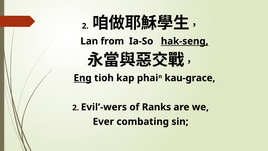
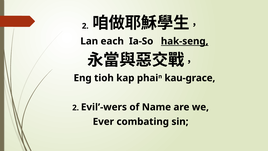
from: from -> each (112, 41)
Eng underline: present -> none (83, 78)
Ranks: Ranks -> Name (156, 107)
